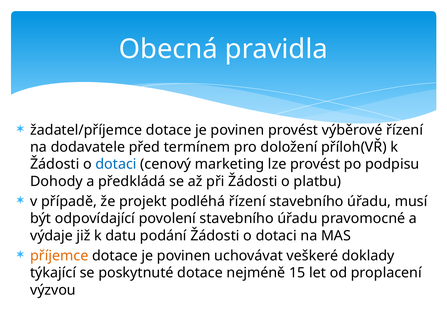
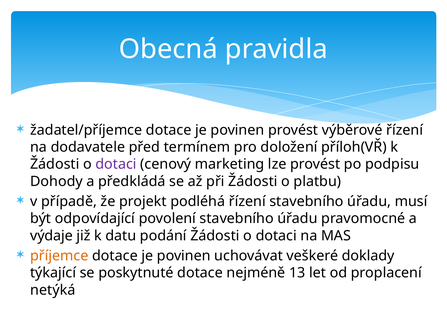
dotaci colour: blue -> purple (116, 164)
15: 15 -> 13 (297, 273)
výzvou: výzvou -> netýká (53, 290)
